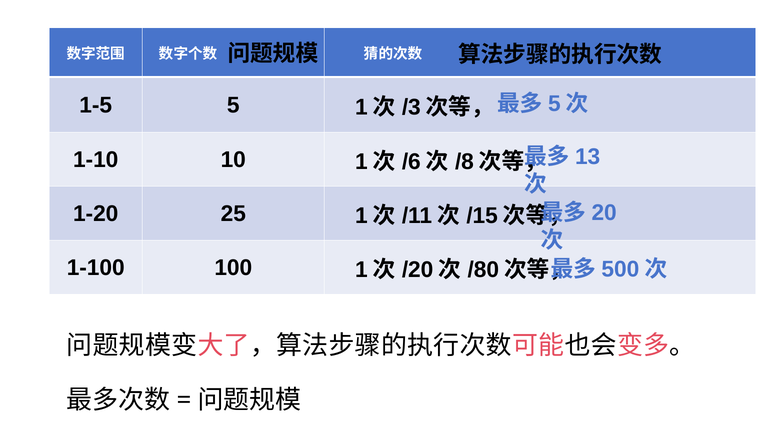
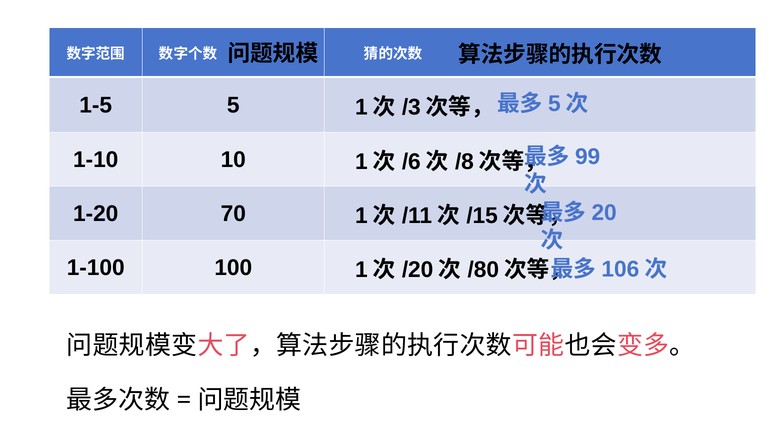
13: 13 -> 99 (588, 157)
25: 25 -> 70 (233, 214)
500: 500 -> 106 (620, 269)
